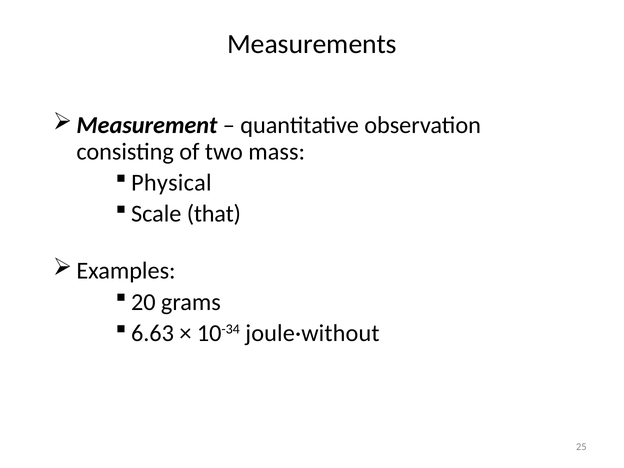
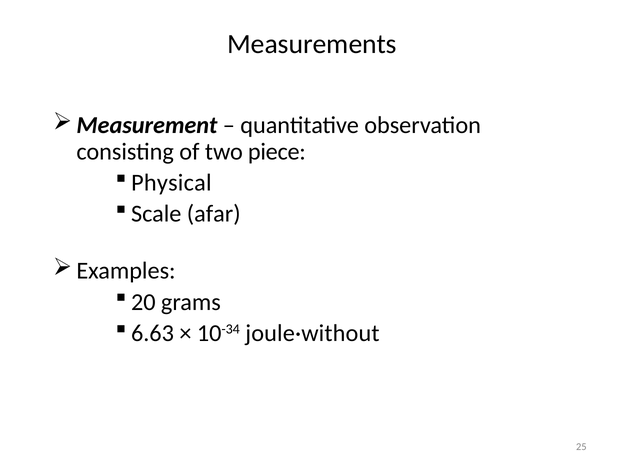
mass: mass -> piece (277, 152)
that: that -> afar (214, 214)
